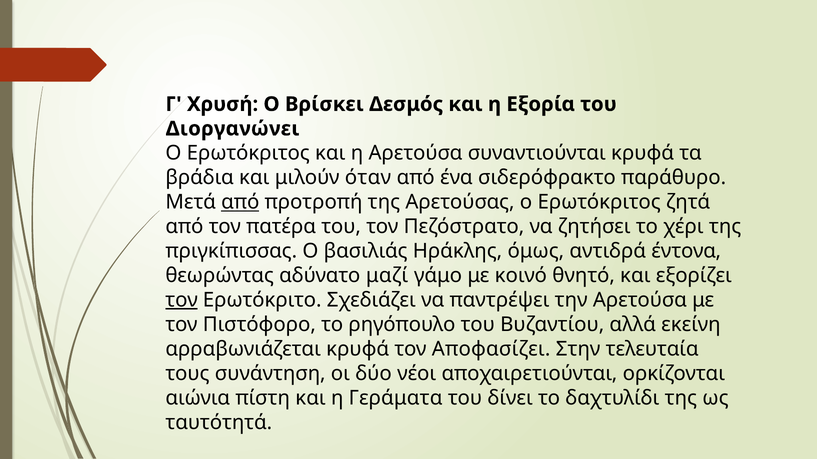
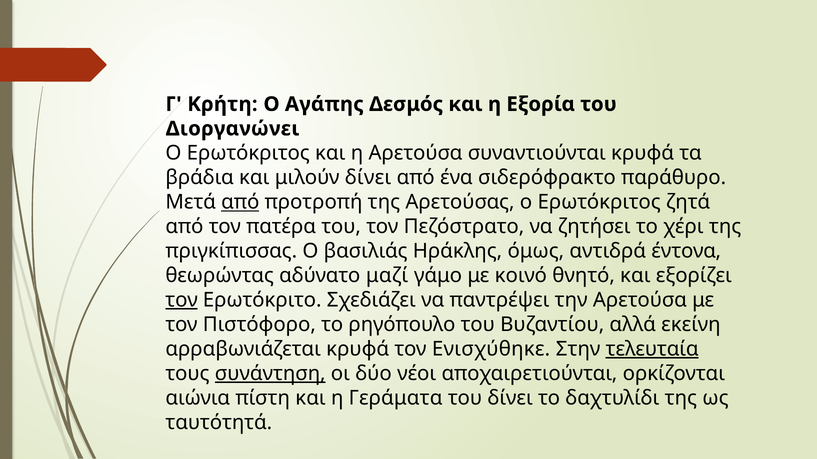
Χρυσή: Χρυσή -> Κρήτη (222, 104)
Βρίσκει: Βρίσκει -> Αγάπης (324, 104)
μιλούν όταν: όταν -> δίνει (368, 178)
Αποφασίζει: Αποφασίζει -> Ενισχύθηκε (491, 349)
τελευταία underline: none -> present (652, 349)
συνάντηση underline: none -> present (270, 374)
